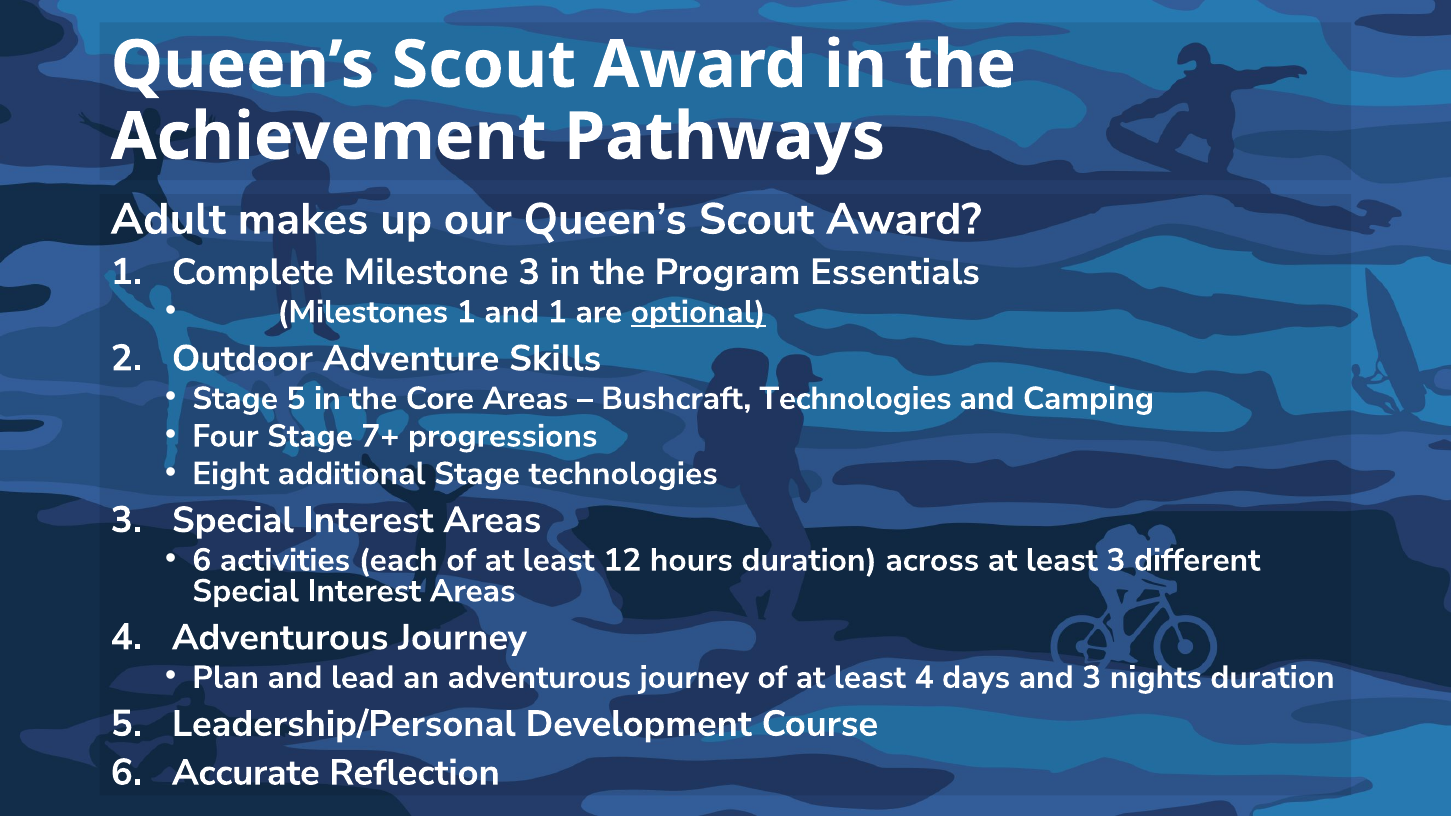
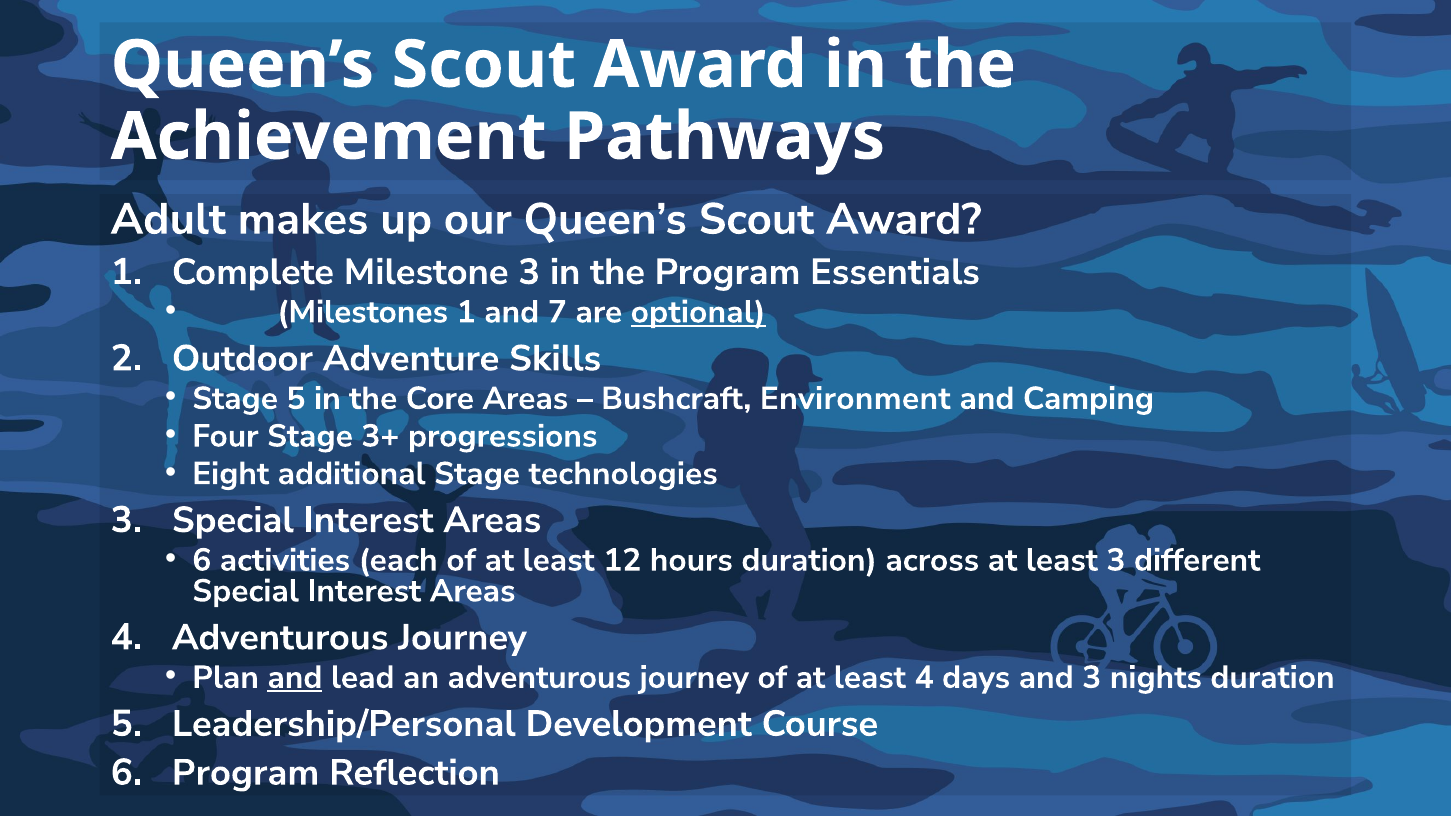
and 1: 1 -> 7 (557, 312)
Bushcraft Technologies: Technologies -> Environment (855, 399)
7+: 7+ -> 3+ (380, 436)
and underline: none -> present (295, 678)
6 Accurate: Accurate -> Program (246, 773)
